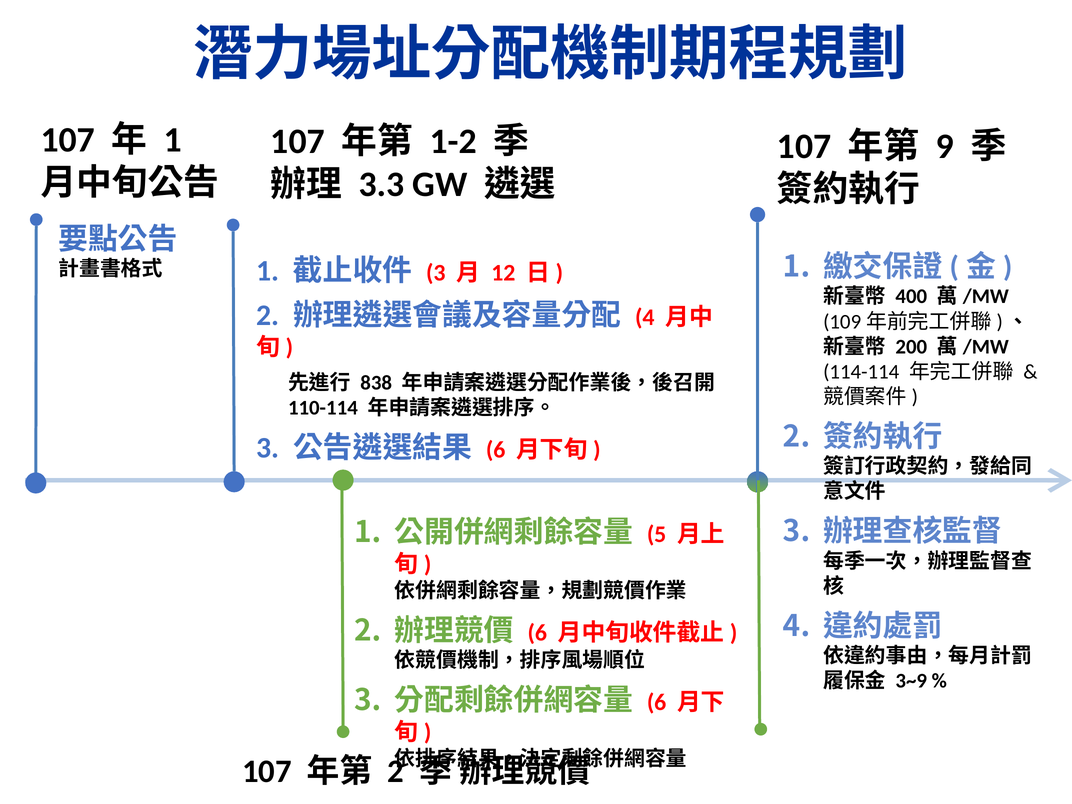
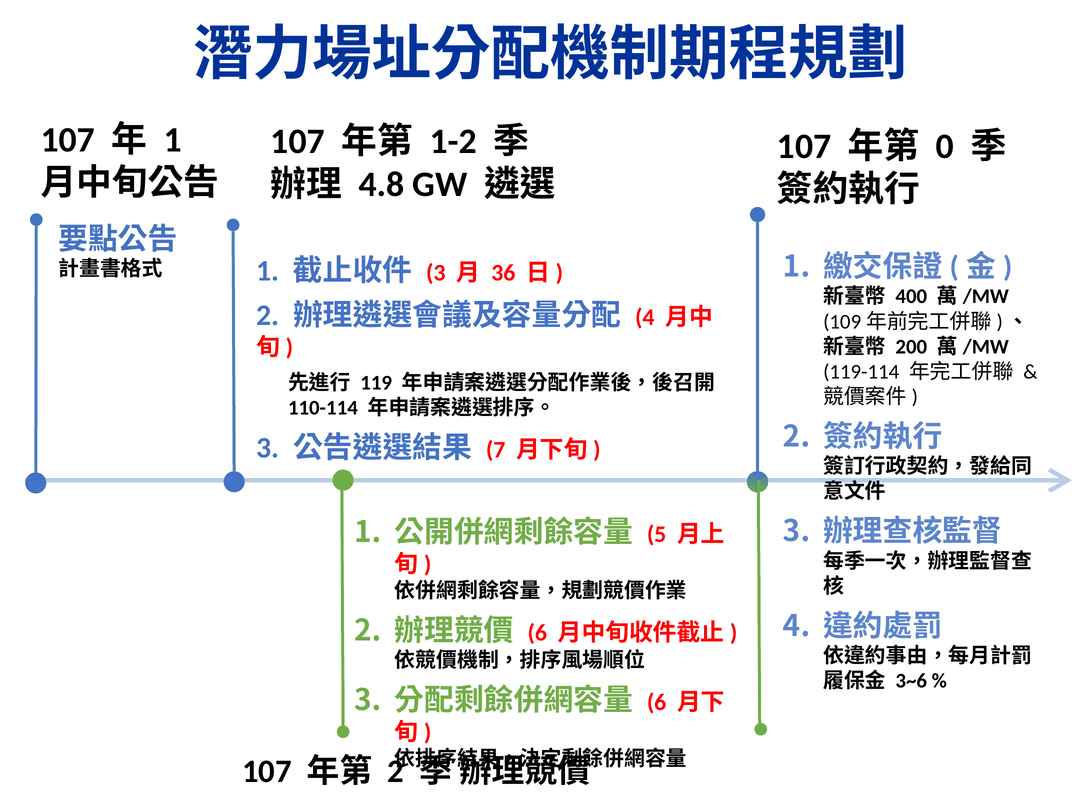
9: 9 -> 0 (945, 146)
3.3: 3.3 -> 4.8 (381, 184)
12: 12 -> 36 (503, 273)
114-114: 114-114 -> 119-114 (861, 372)
838: 838 -> 119 (376, 383)
6: 6 -> 7 (496, 450)
3~9: 3~9 -> 3~6 (911, 681)
